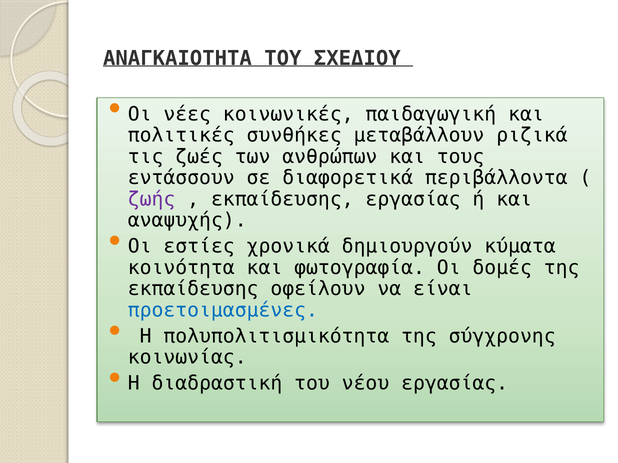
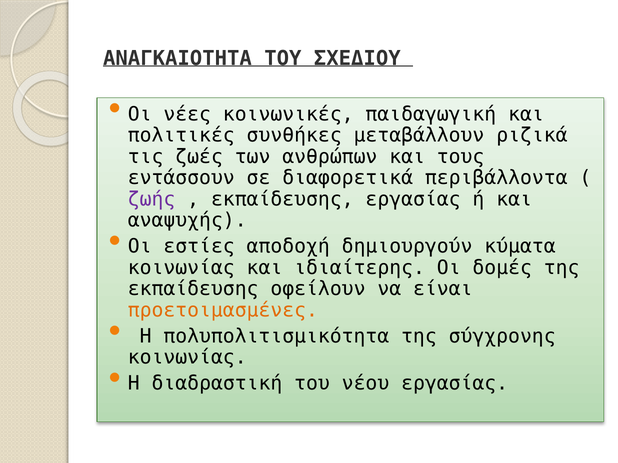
χρονικά: χρονικά -> αποδοχή (288, 247)
κοινότητα: κοινότητα -> κοινωνίας (181, 268)
φωτογραφία: φωτογραφία -> ιδιαίτερης (360, 268)
προετοιμασμένες colour: blue -> orange (223, 311)
